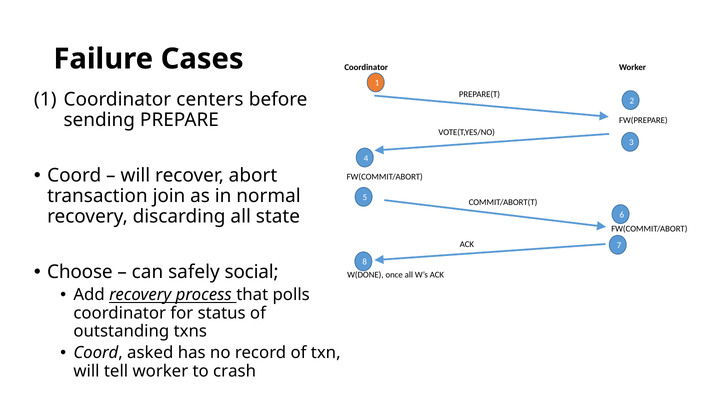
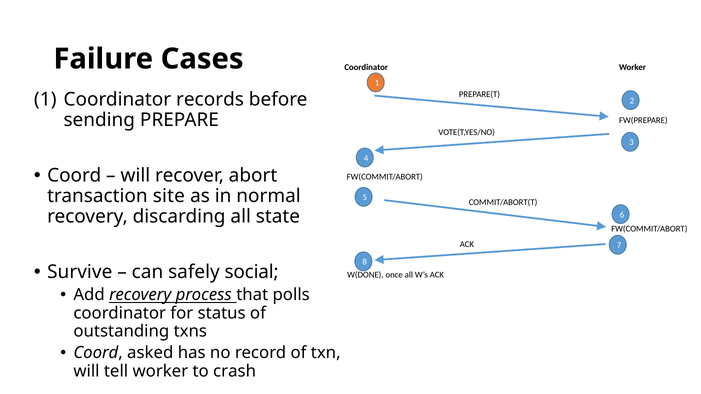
centers: centers -> records (210, 99)
join: join -> site (169, 196)
Choose: Choose -> Survive (80, 272)
